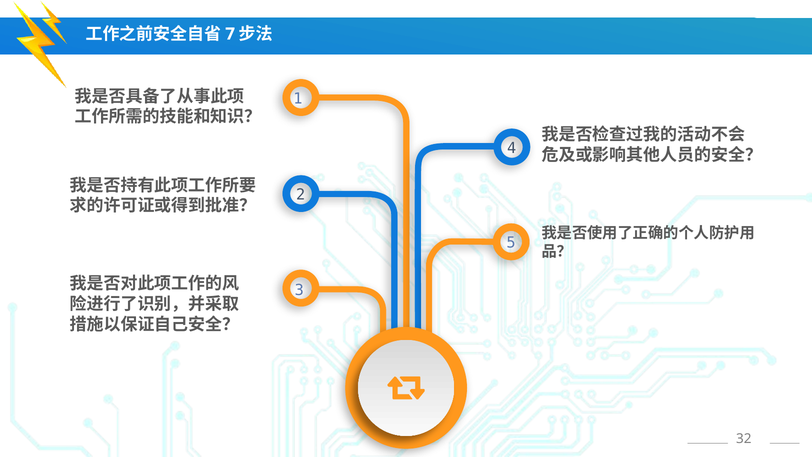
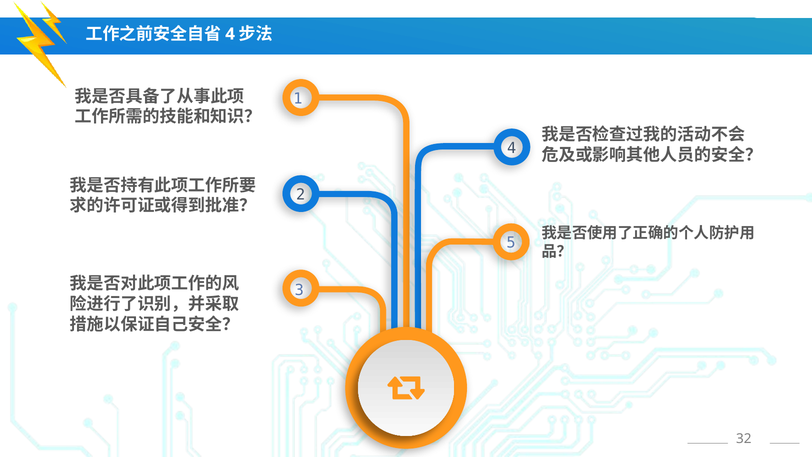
7: 7 -> 4 (230, 34)
